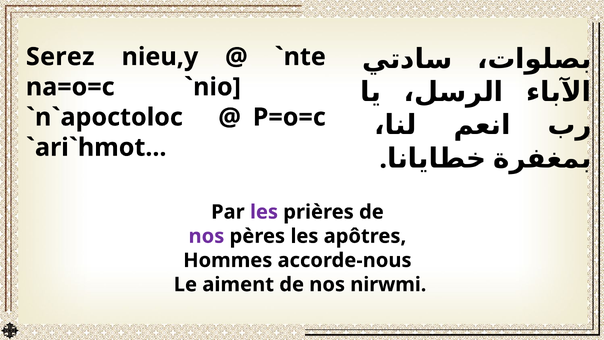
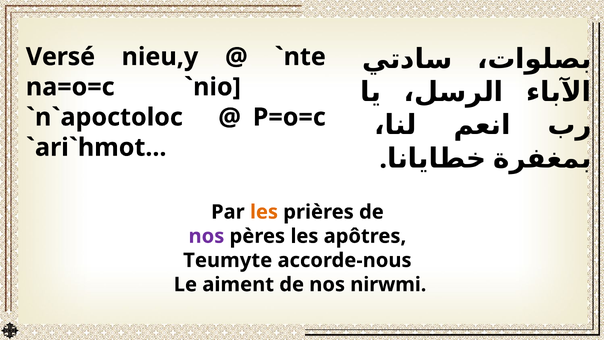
Serez: Serez -> Versé (60, 57)
les colour: purple -> orange (264, 212)
Hommes: Hommes -> Teumyte (228, 260)
